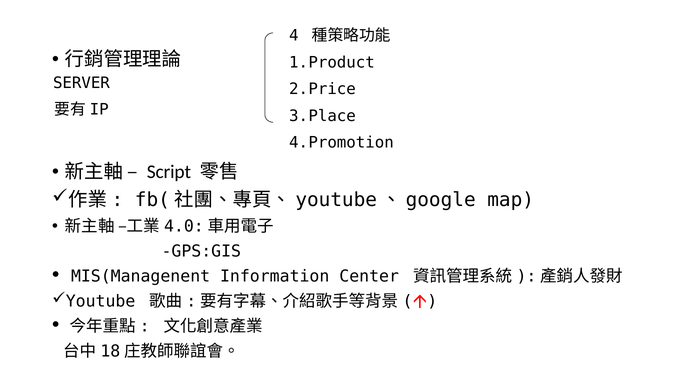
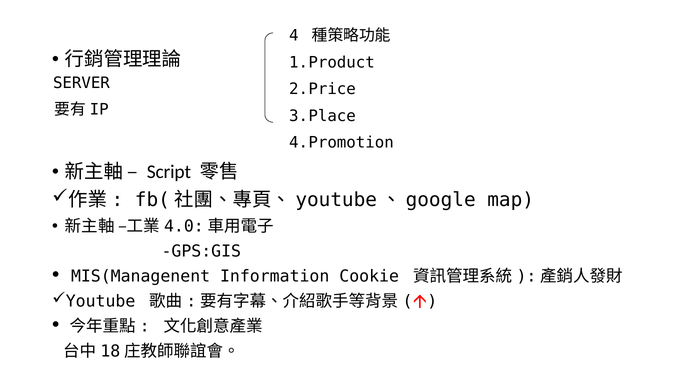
Center: Center -> Cookie (369, 277)
